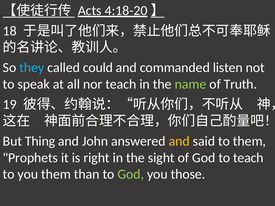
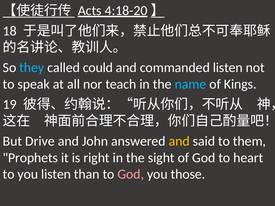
name colour: light green -> light blue (190, 84)
Truth: Truth -> Kings (240, 84)
Thing: Thing -> Drive (40, 141)
to teach: teach -> heart (248, 158)
you them: them -> listen (56, 174)
God colour: light green -> pink (131, 174)
